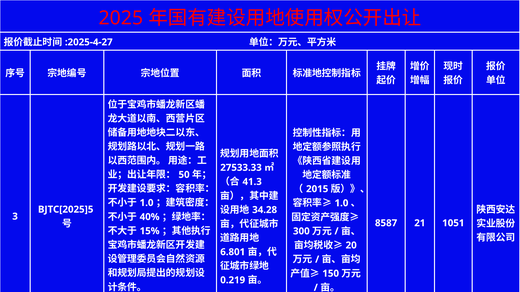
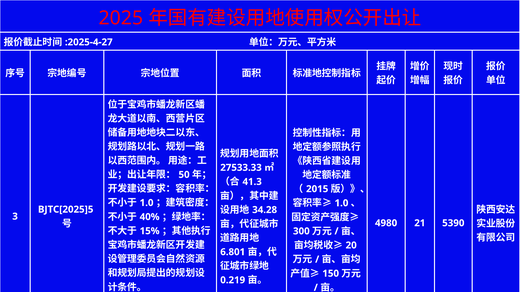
8587: 8587 -> 4980 (386, 223)
1051: 1051 -> 5390 (453, 223)
